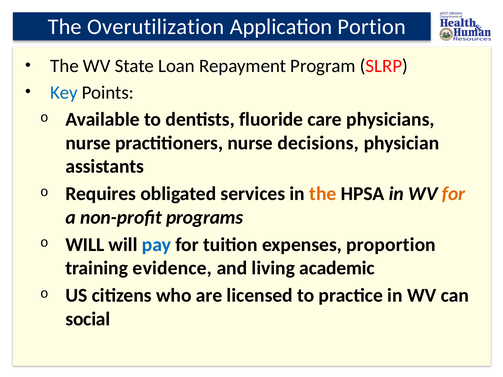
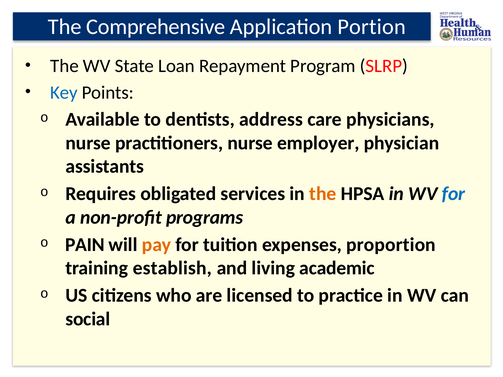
Overutilization: Overutilization -> Comprehensive (156, 27)
fluoride: fluoride -> address (271, 120)
decisions: decisions -> employer (318, 143)
for colour: orange -> blue (454, 194)
WILL: WILL -> PAIN (85, 245)
pay colour: blue -> orange (157, 245)
evidence: evidence -> establish (172, 268)
